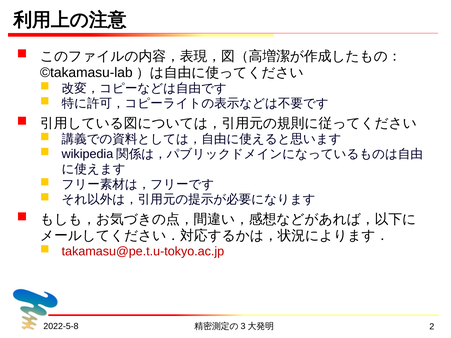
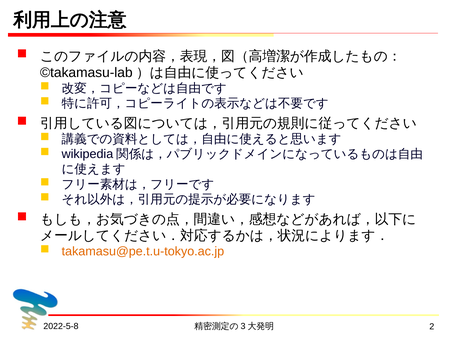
takamasu@pe.t.u-tokyo.ac.jp colour: red -> orange (143, 252)
